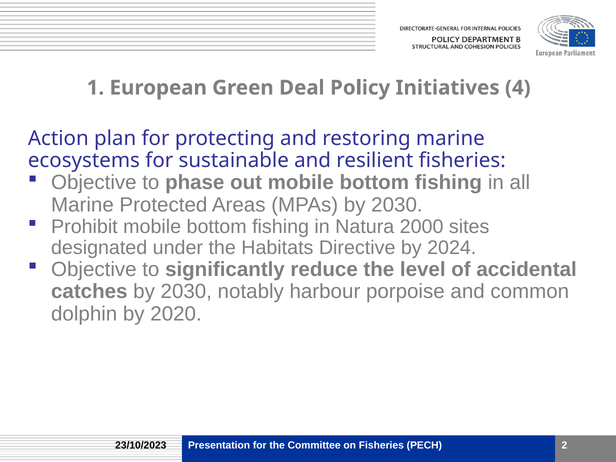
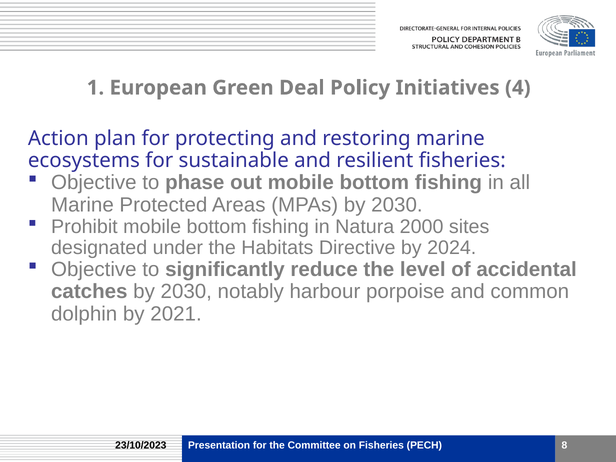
2020: 2020 -> 2021 (176, 314)
2: 2 -> 8 (564, 445)
